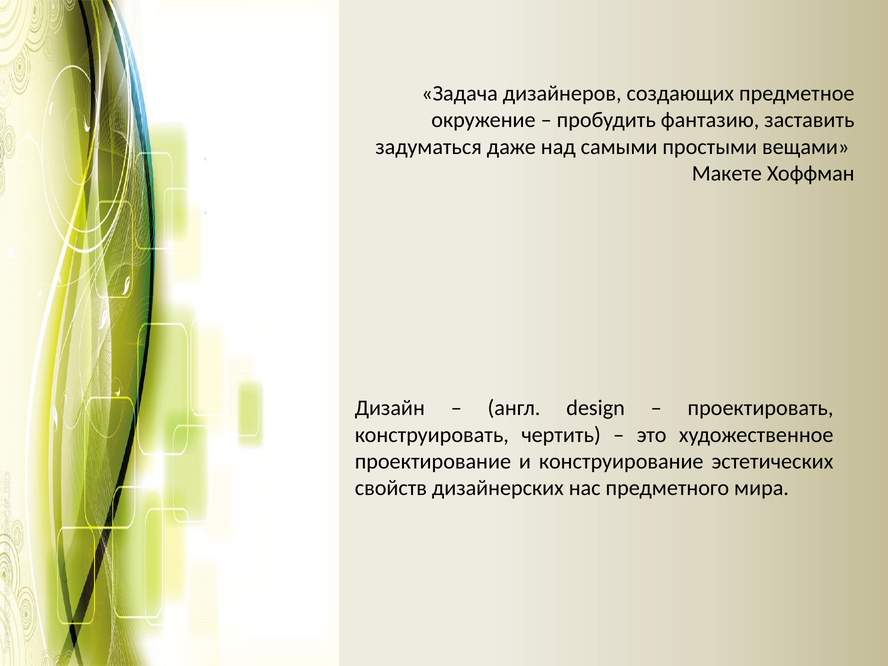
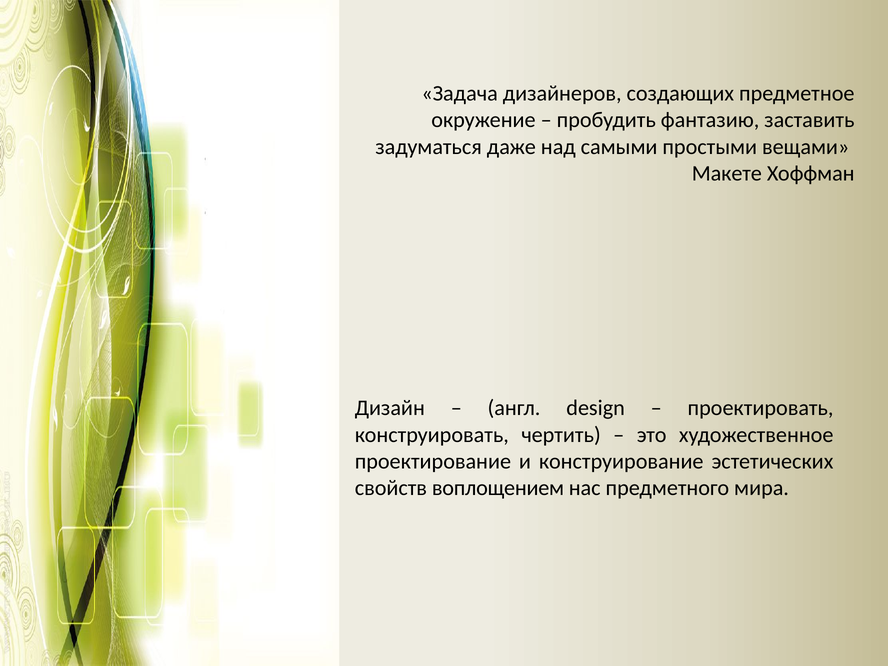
дизайнерских: дизайнерских -> воплощением (498, 488)
